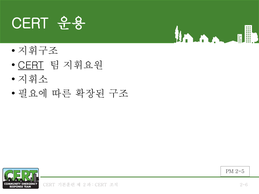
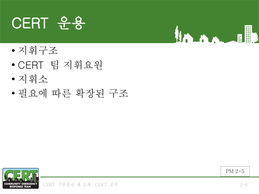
CERT underline: present -> none (31, 65)
